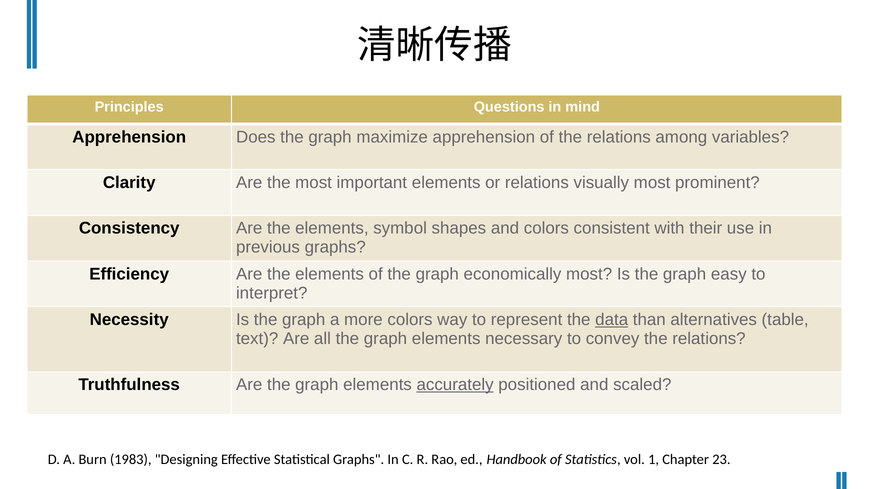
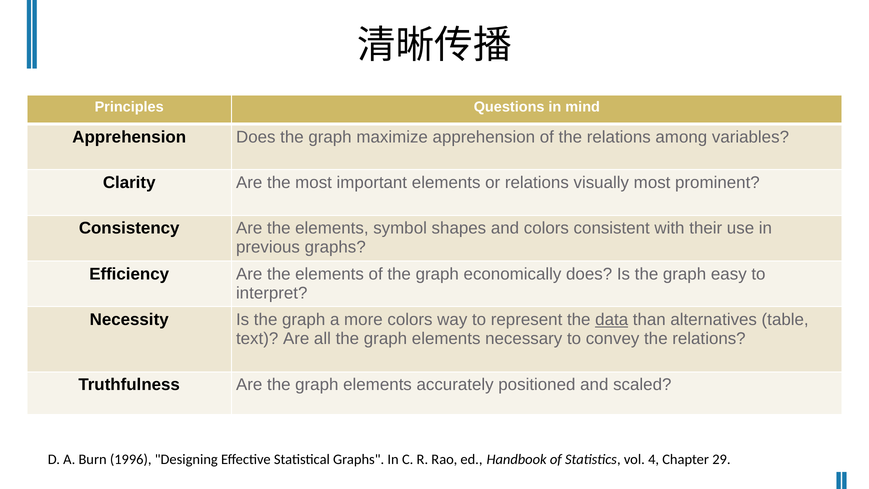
economically most: most -> does (589, 274)
accurately underline: present -> none (455, 385)
1983: 1983 -> 1996 (131, 459)
1: 1 -> 4 (654, 459)
23: 23 -> 29 (721, 459)
